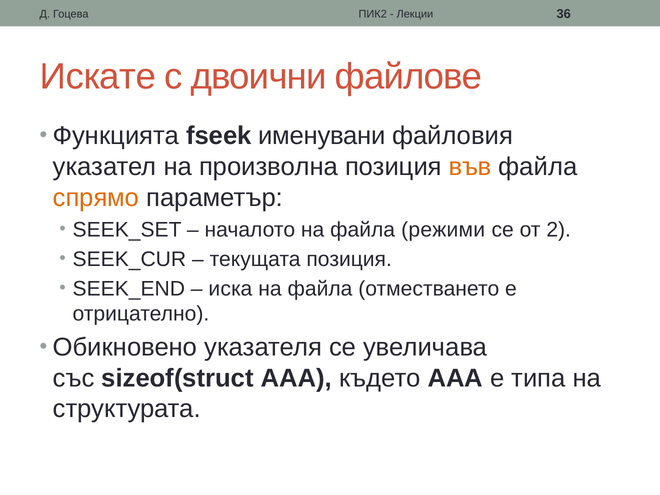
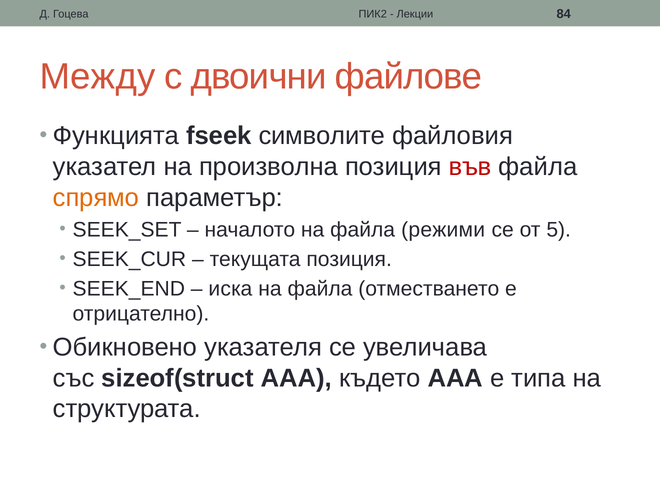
36: 36 -> 84 (564, 14)
Искате: Искате -> Между (98, 77)
именувани: именувани -> символите (322, 136)
във colour: orange -> red (470, 167)
2: 2 -> 5 (559, 230)
